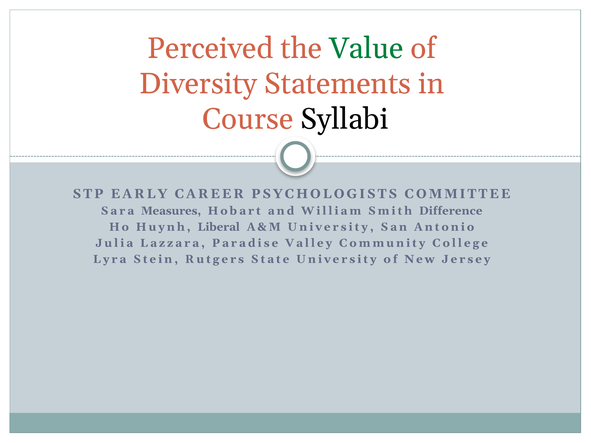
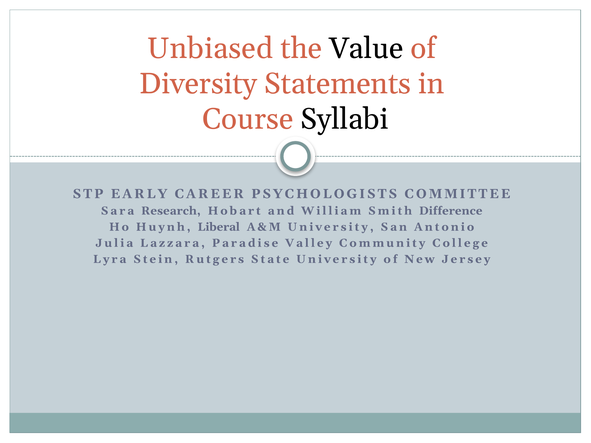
Perceived: Perceived -> Unbiased (210, 48)
Value colour: green -> black (366, 48)
Measures: Measures -> Research (171, 211)
